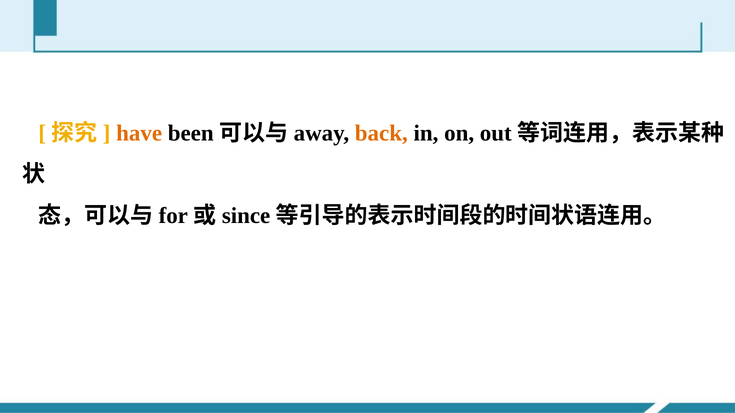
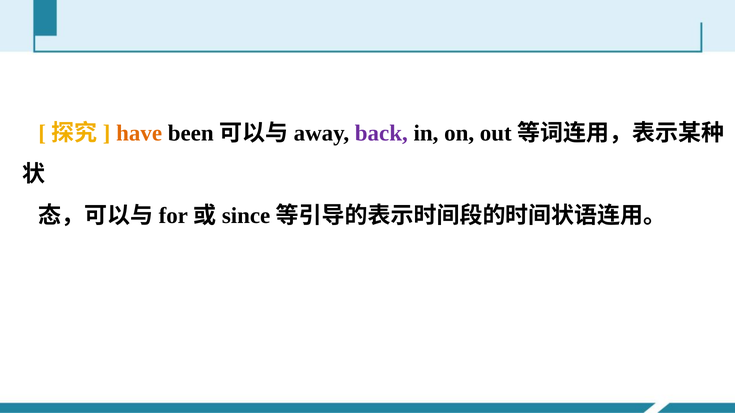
back colour: orange -> purple (381, 133)
